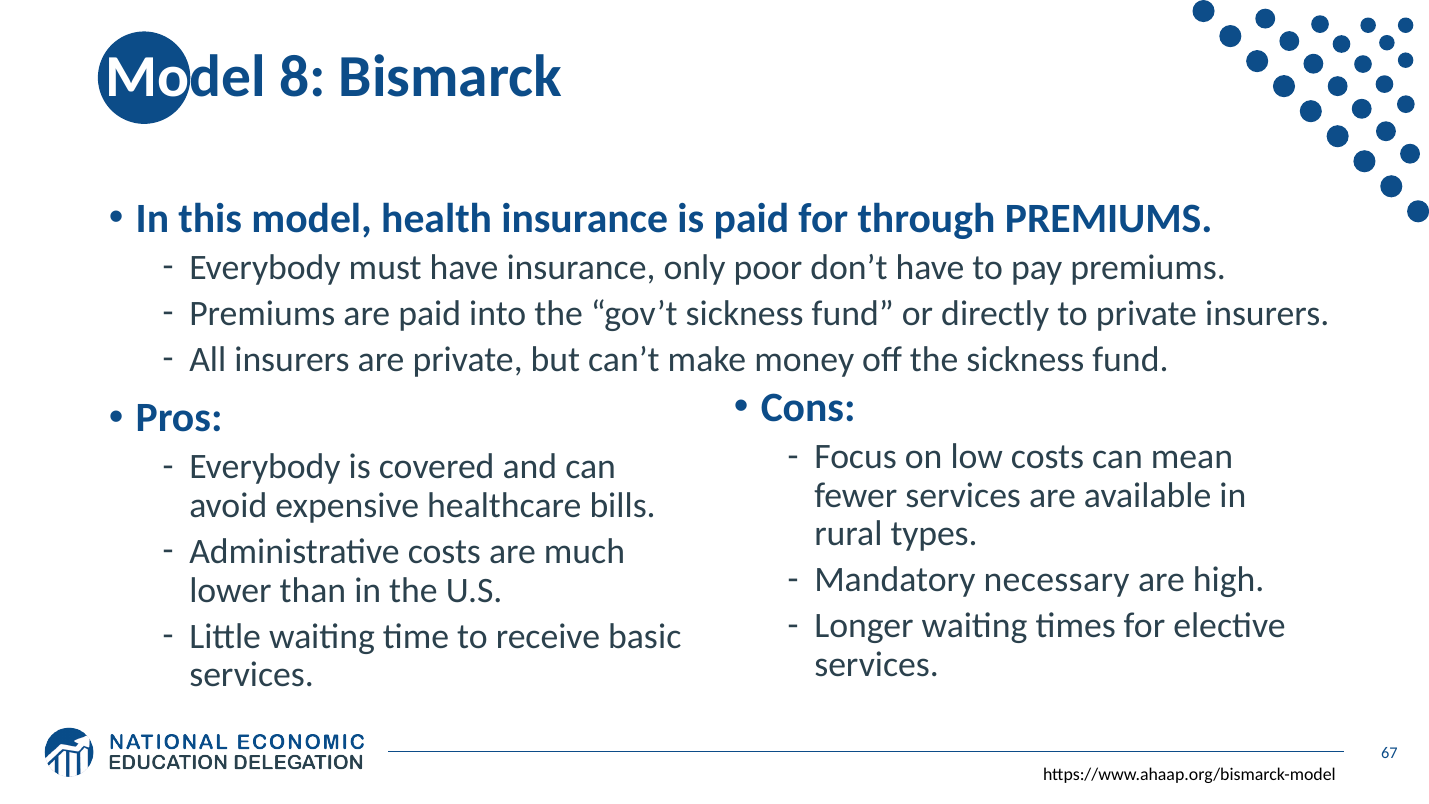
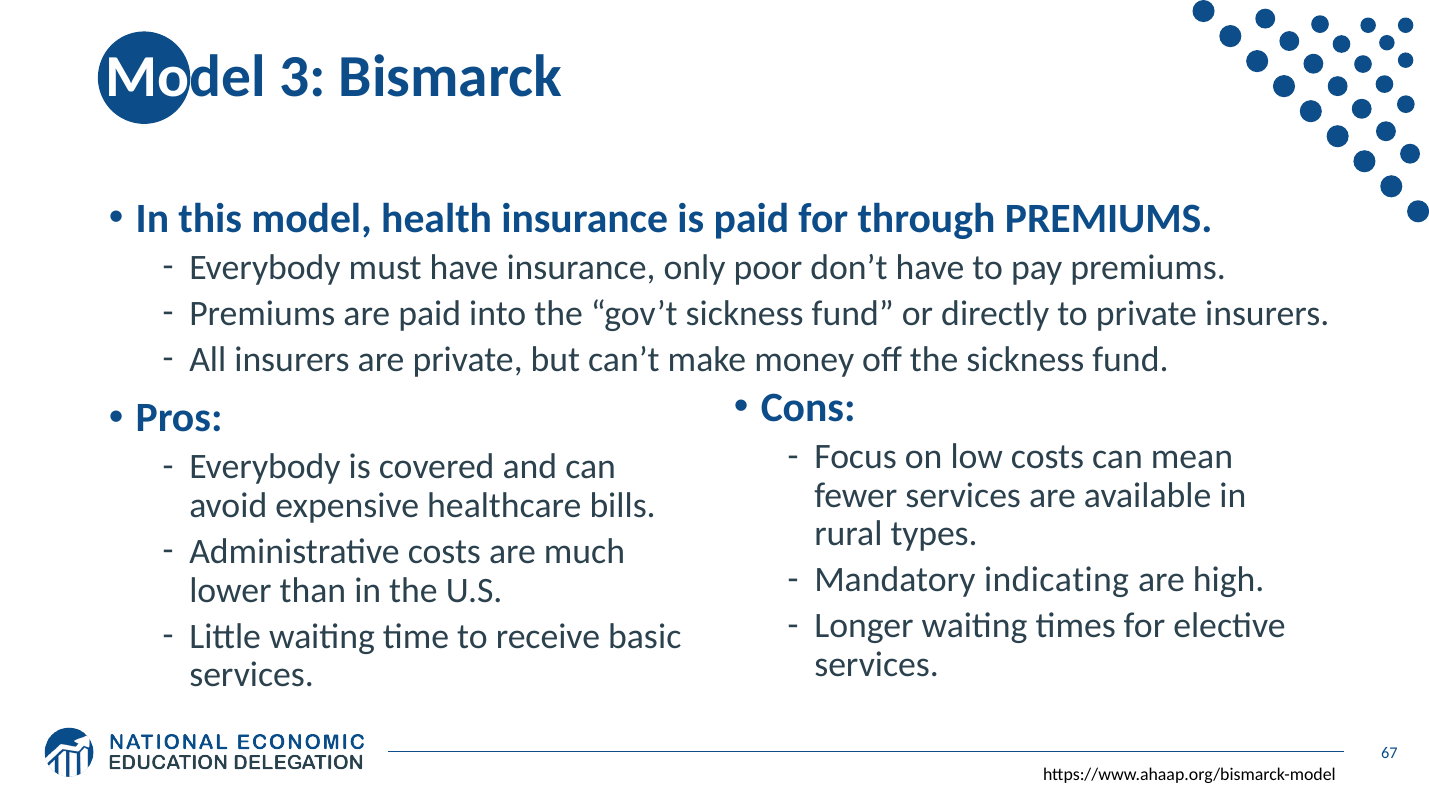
8: 8 -> 3 (302, 77)
necessary: necessary -> indicating (1057, 580)
